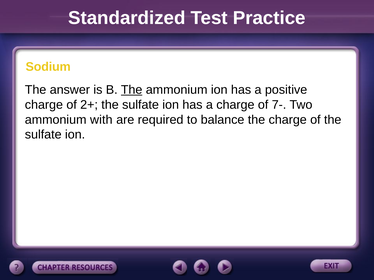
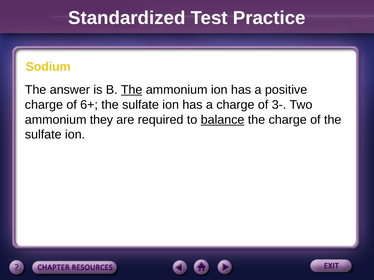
2+: 2+ -> 6+ (89, 105)
7-: 7- -> 3- (279, 105)
with: with -> they (101, 120)
balance underline: none -> present (223, 120)
